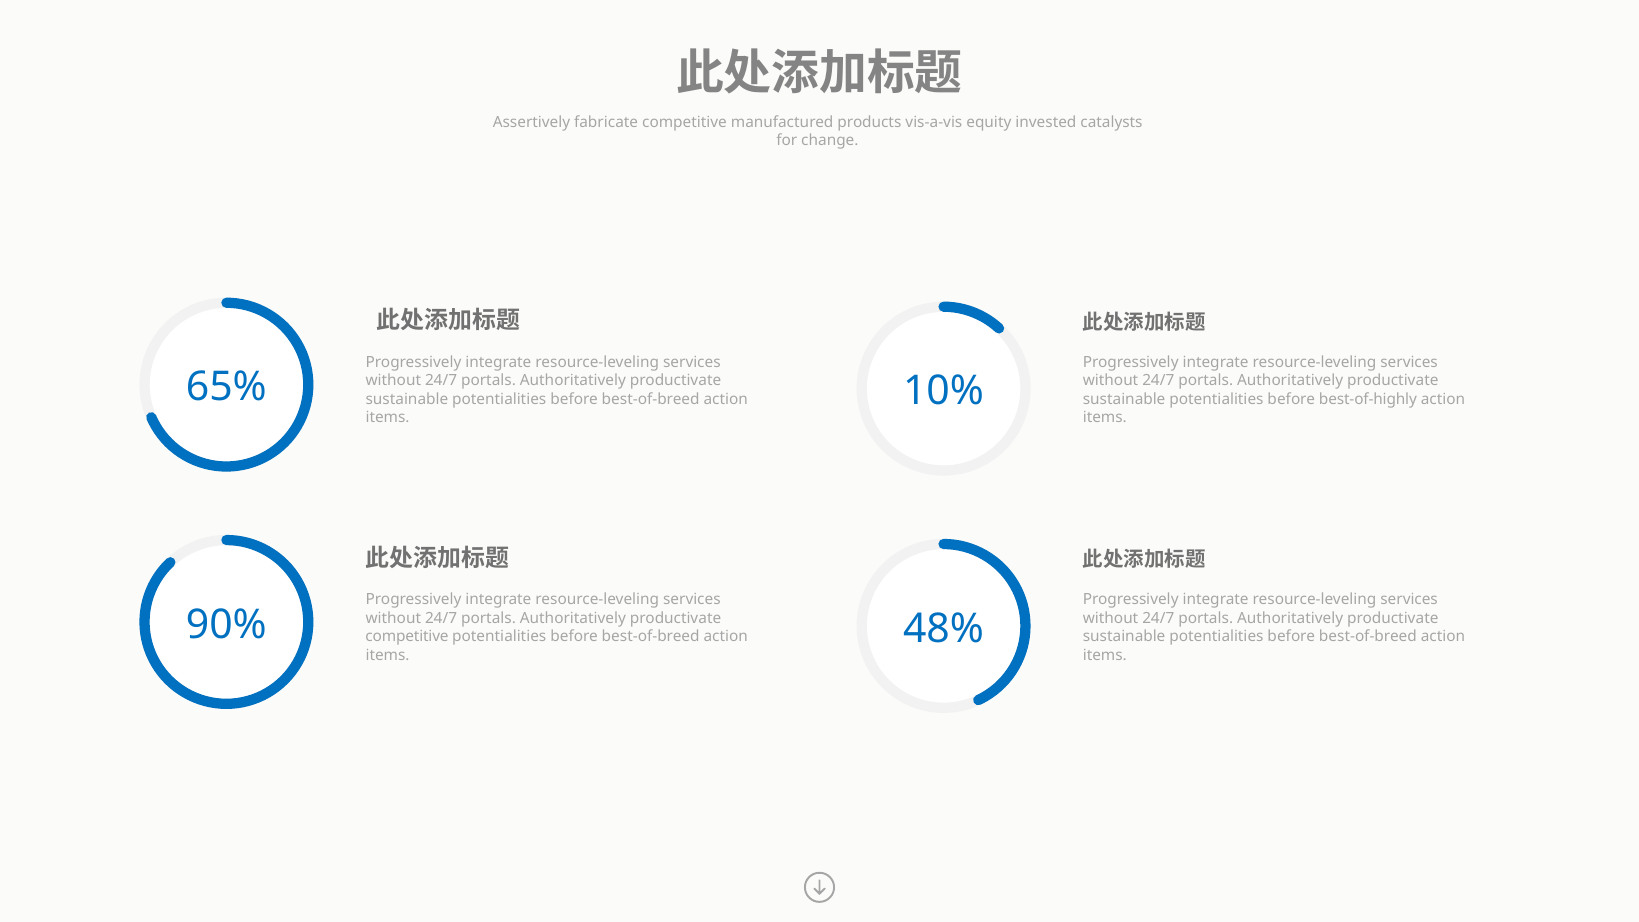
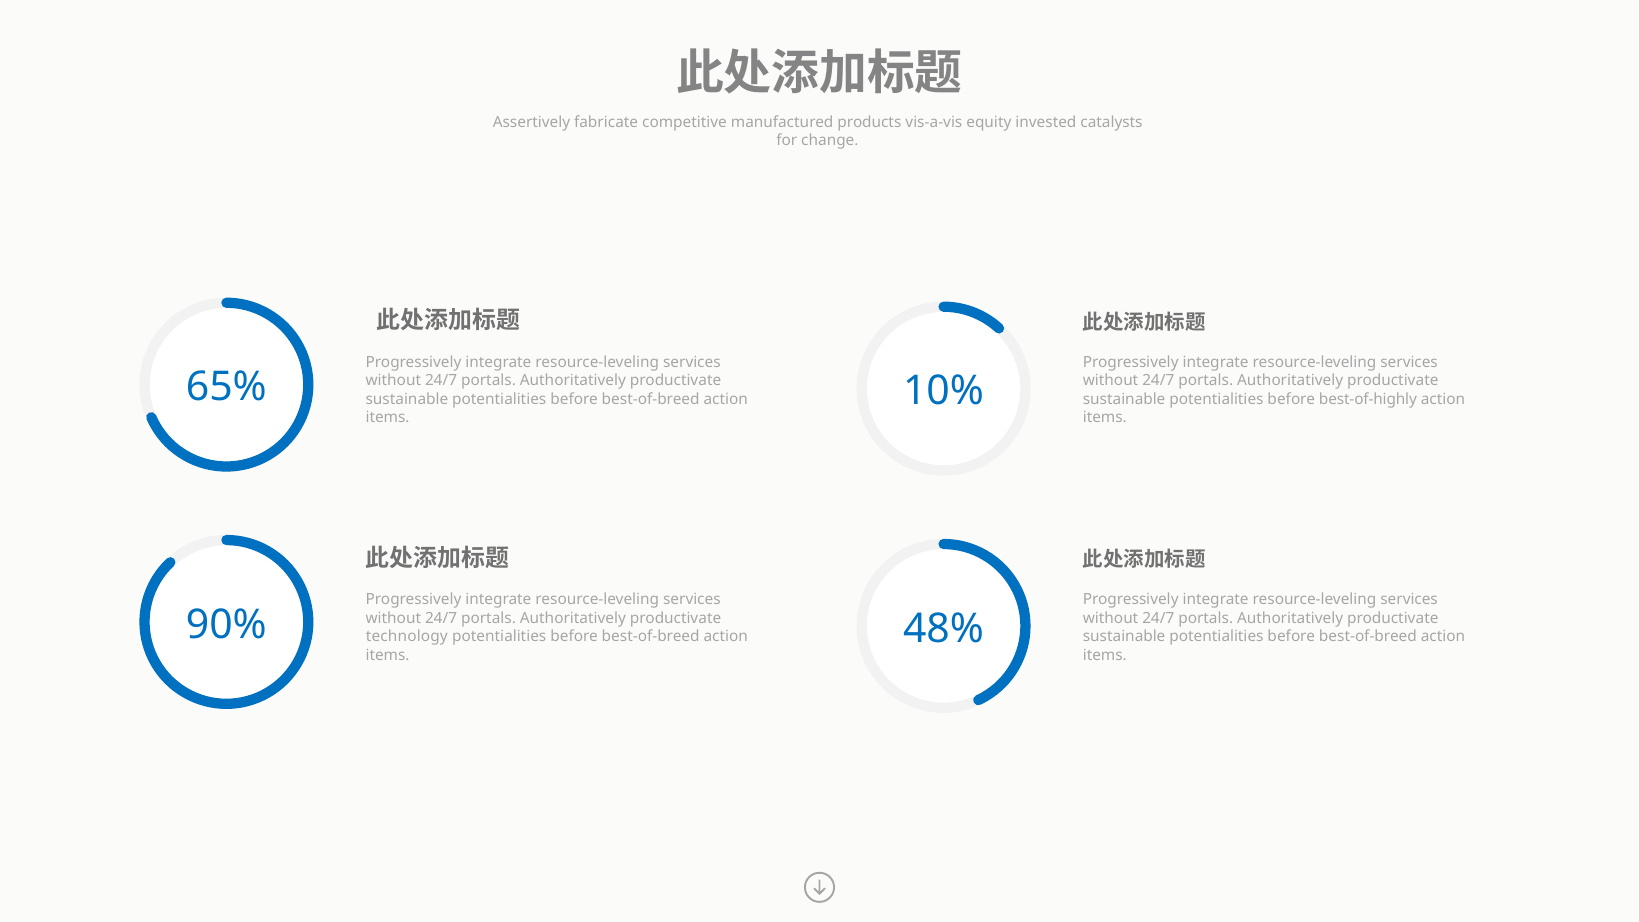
competitive: competitive -> technology (407, 637)
